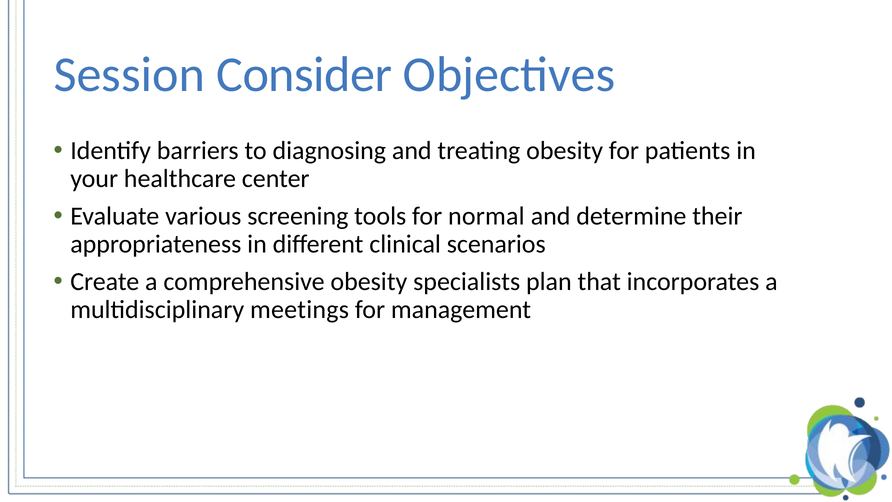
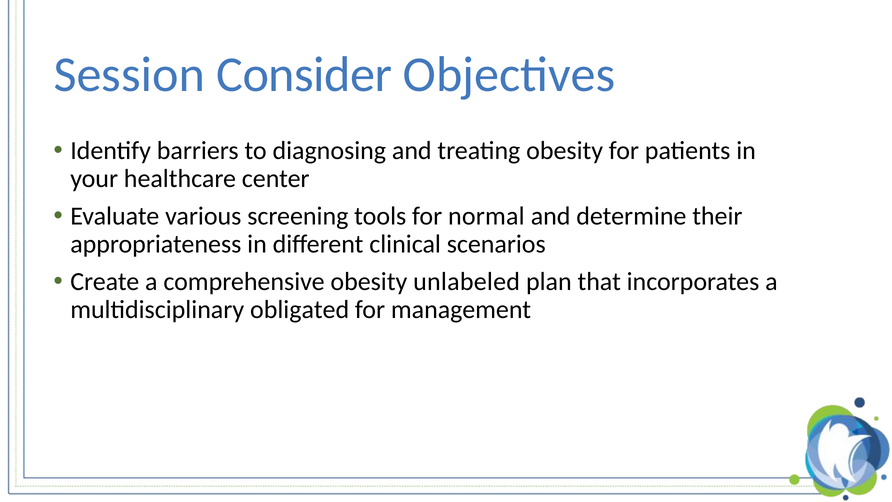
specialists: specialists -> unlabeled (467, 282)
meetings: meetings -> obligated (300, 310)
